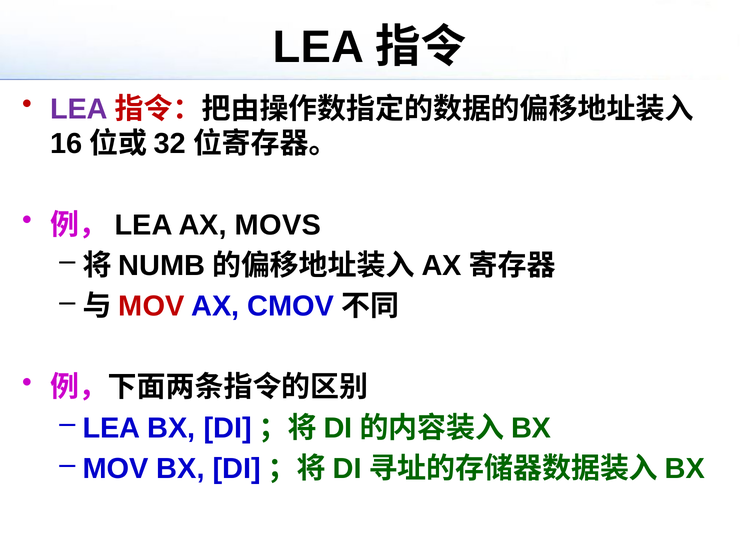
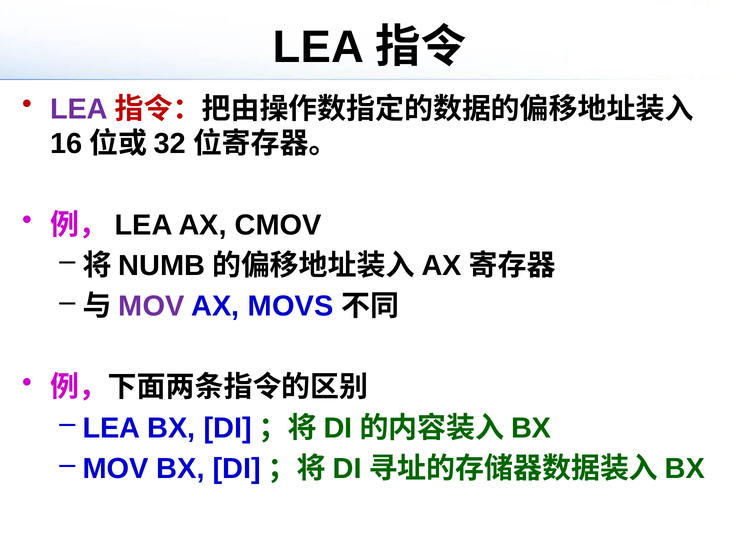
MOVS: MOVS -> CMOV (278, 225)
MOV colour: red -> purple (151, 306)
CMOV: CMOV -> MOVS (291, 306)
